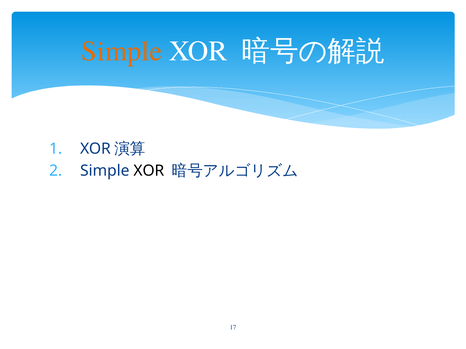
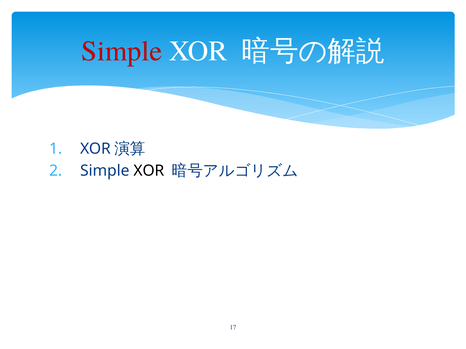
Simple colour: orange -> red (122, 51)
